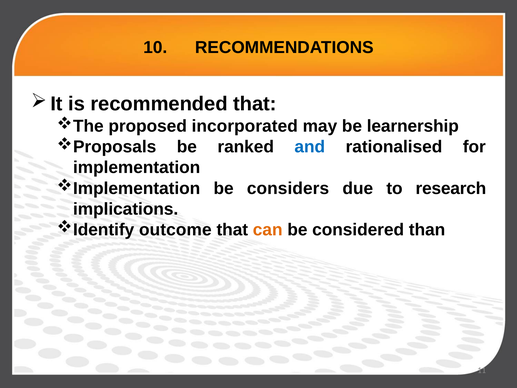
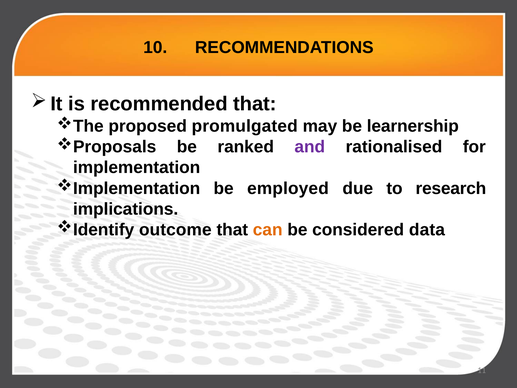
incorporated: incorporated -> promulgated (245, 126)
and colour: blue -> purple (310, 147)
considers: considers -> employed (288, 188)
than: than -> data (427, 230)
